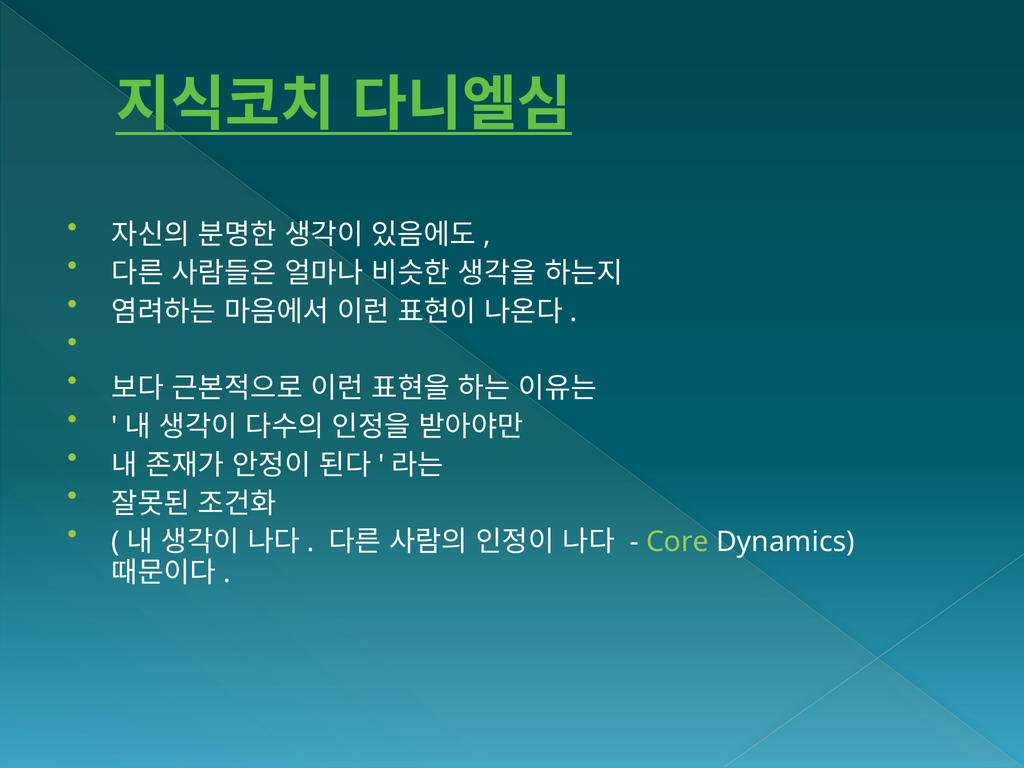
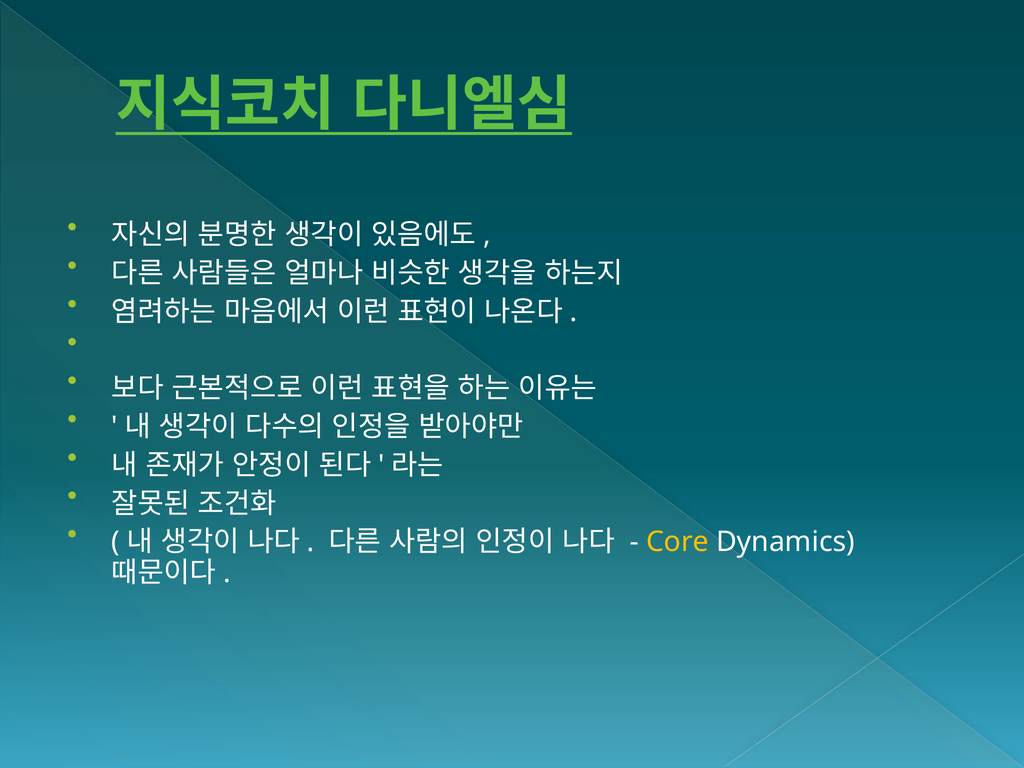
Core colour: light green -> yellow (677, 542)
